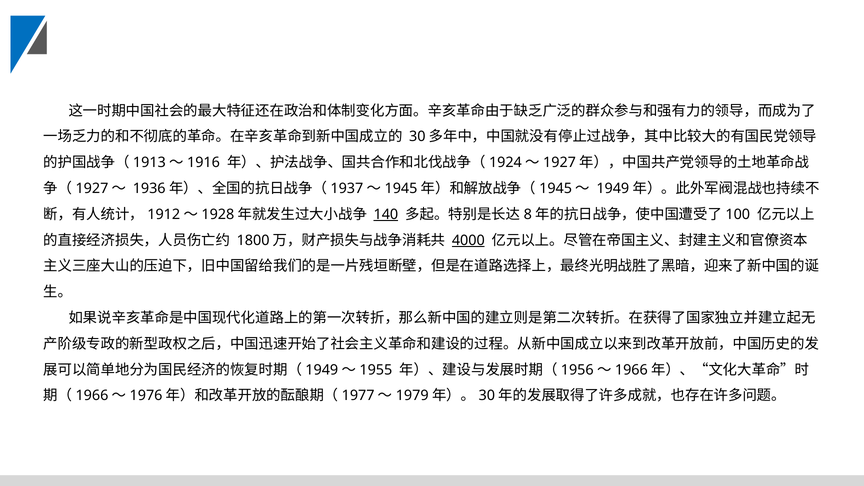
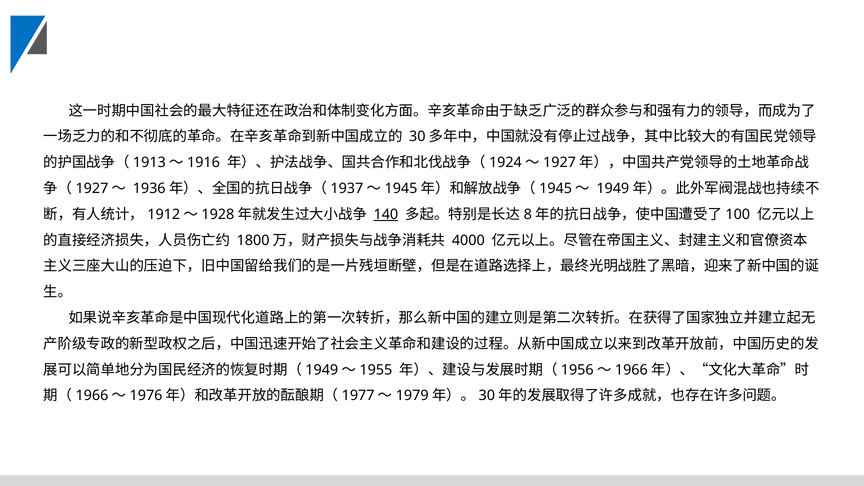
4000 underline: present -> none (468, 240)
